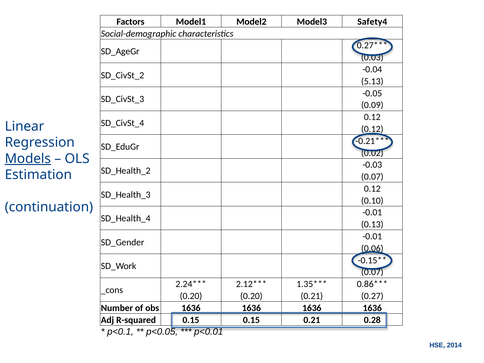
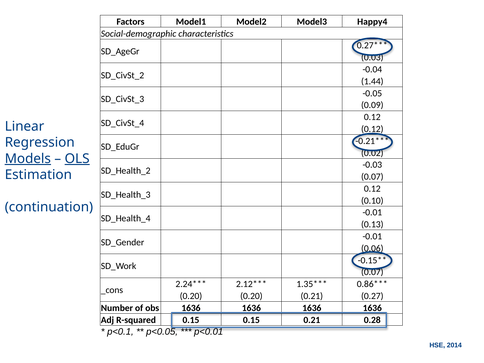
Safety4: Safety4 -> Happy4 (372, 22)
5.13: 5.13 -> 1.44 (372, 81)
OLS underline: none -> present (77, 159)
